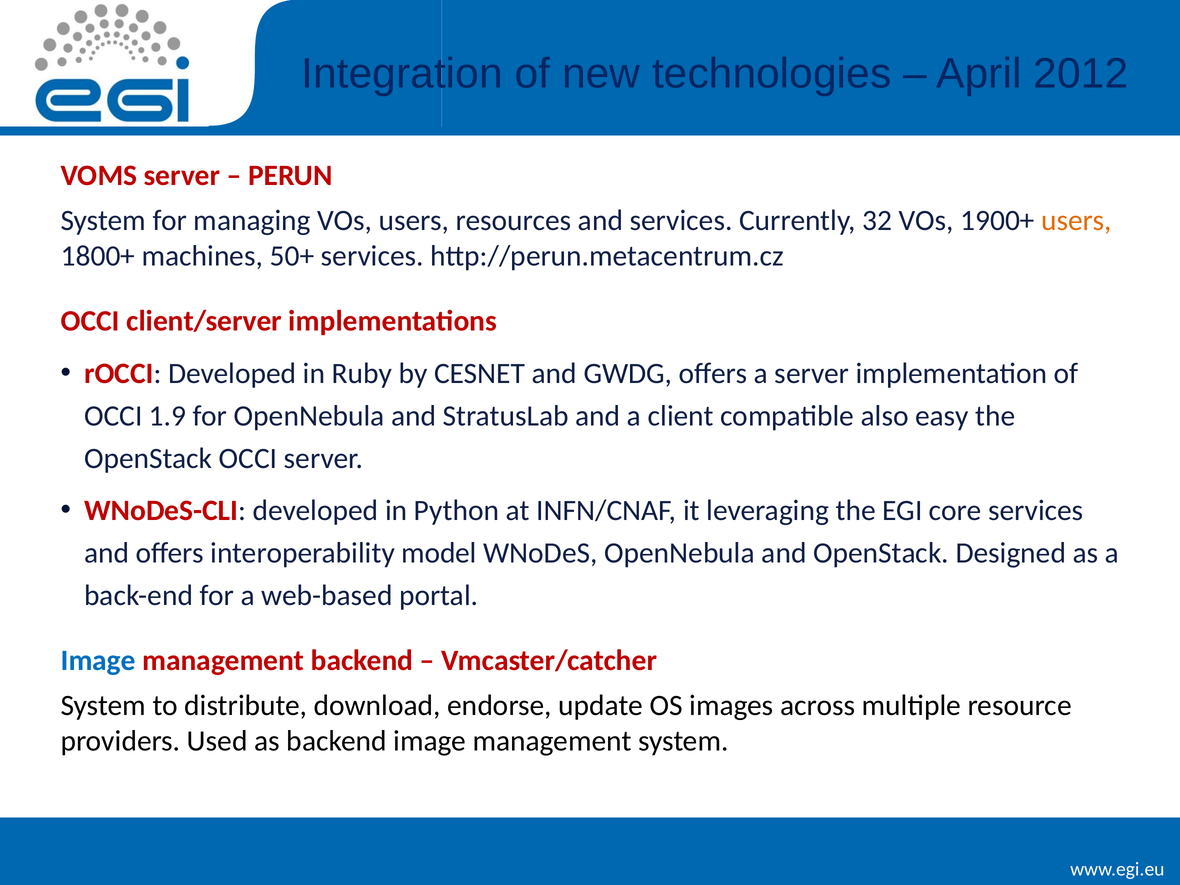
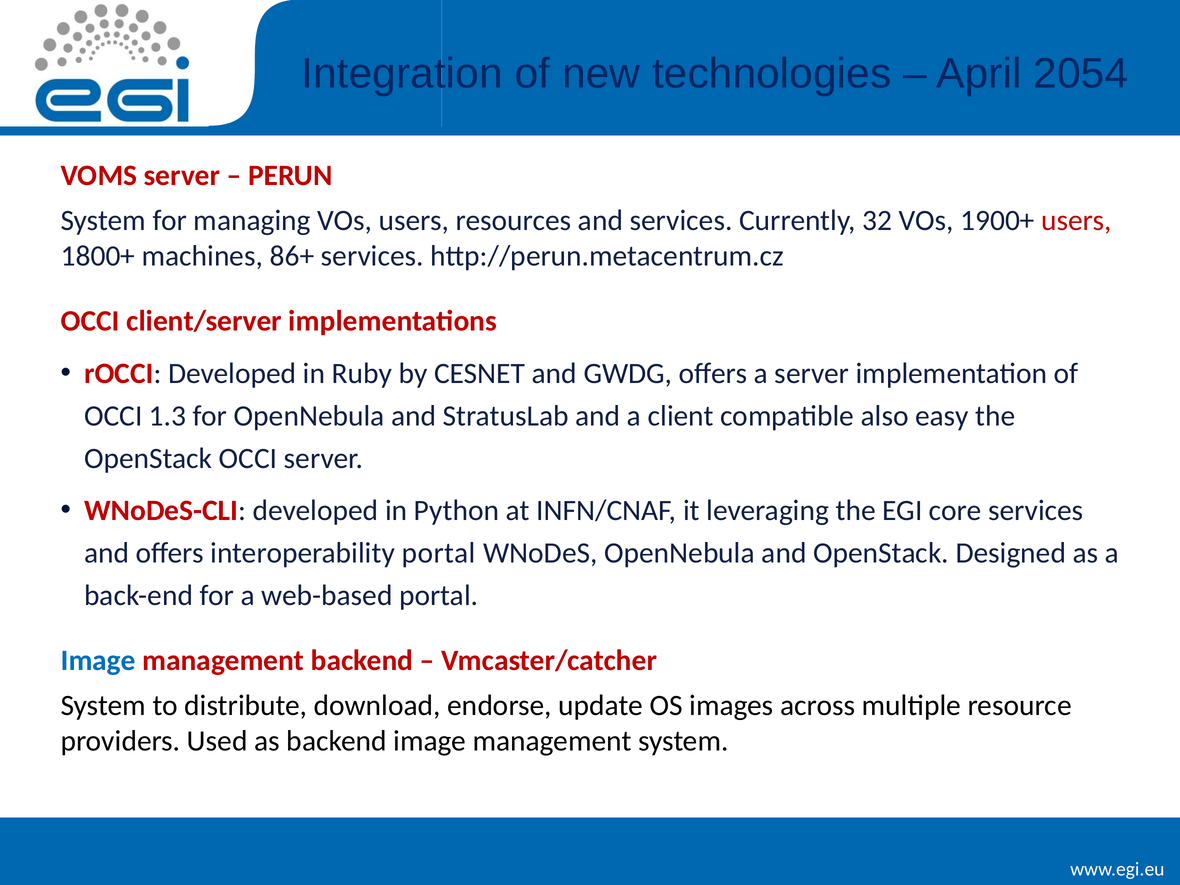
2012: 2012 -> 2054 (1081, 74)
users colour: orange -> red (1077, 221)
50+: 50+ -> 86+ (292, 256)
1.9: 1.9 -> 1.3 (168, 416)
interoperability model: model -> portal (439, 553)
